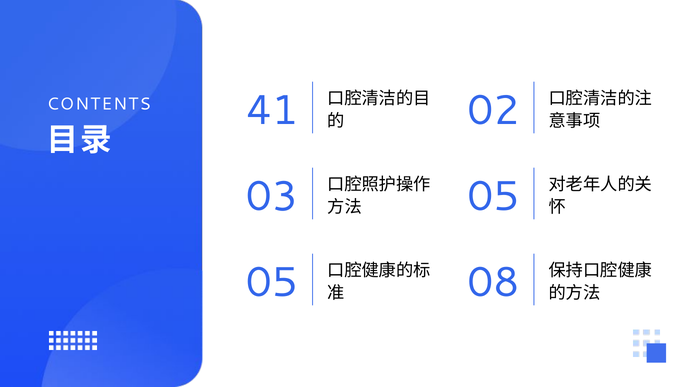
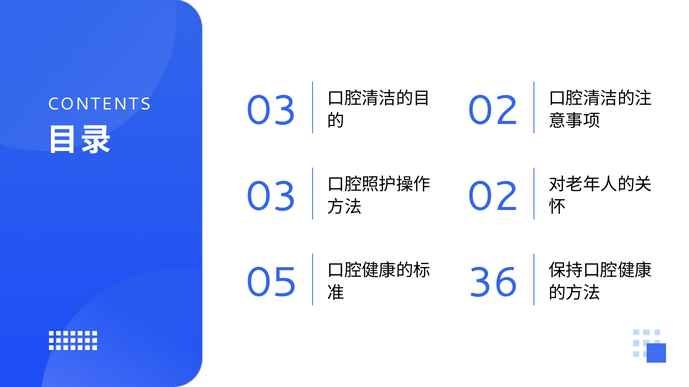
CONTENTS 41: 41 -> 03 (272, 111)
05: 05 -> 02 (493, 197)
08: 08 -> 36 (493, 283)
